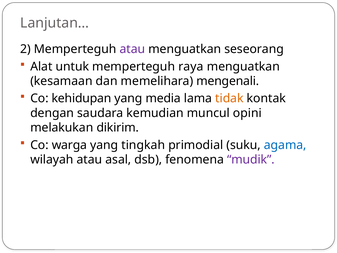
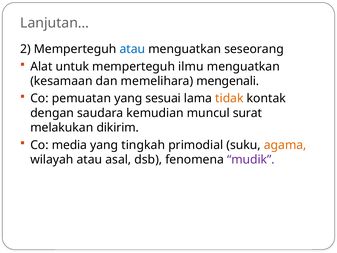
atau colour: purple -> blue (132, 49)
raya: raya -> ilmu (191, 66)
kehidupan: kehidupan -> pemuatan (81, 98)
media: media -> sesuai (163, 98)
opini: opini -> surat (247, 113)
warga: warga -> media (69, 145)
agama colour: blue -> orange (285, 145)
